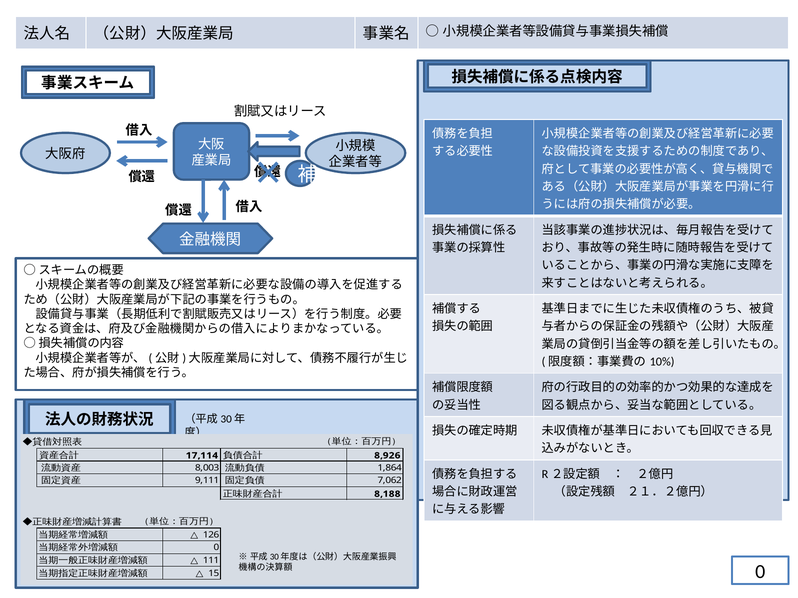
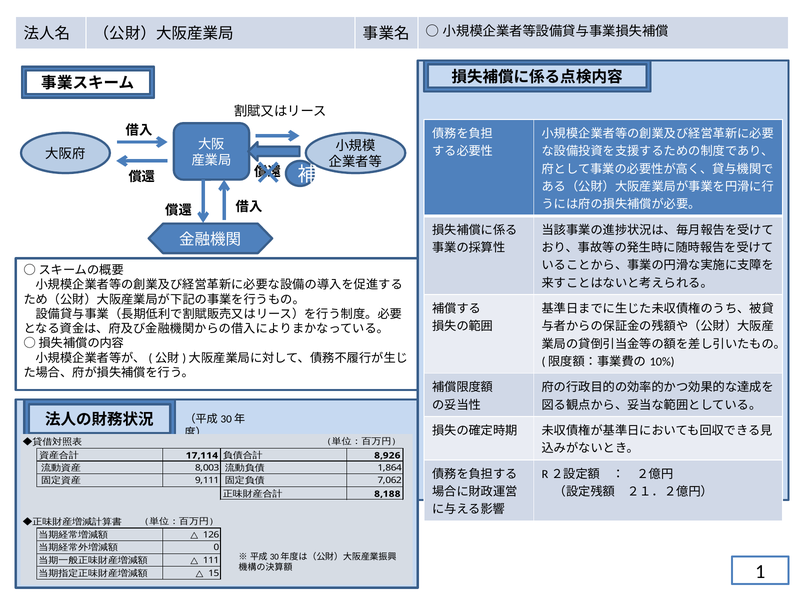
0: 0 -> 1 (760, 572)
